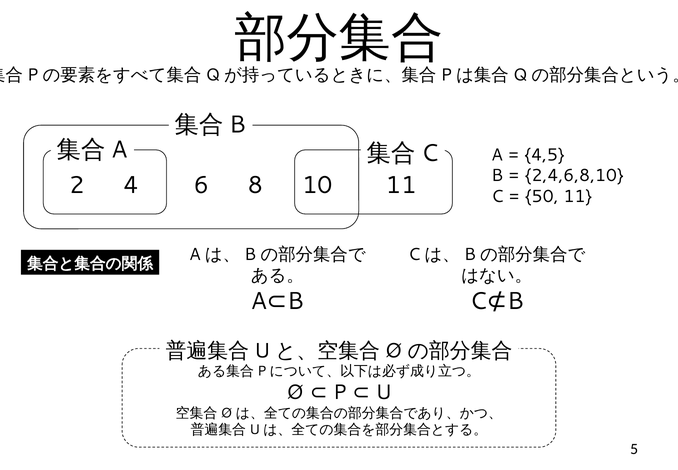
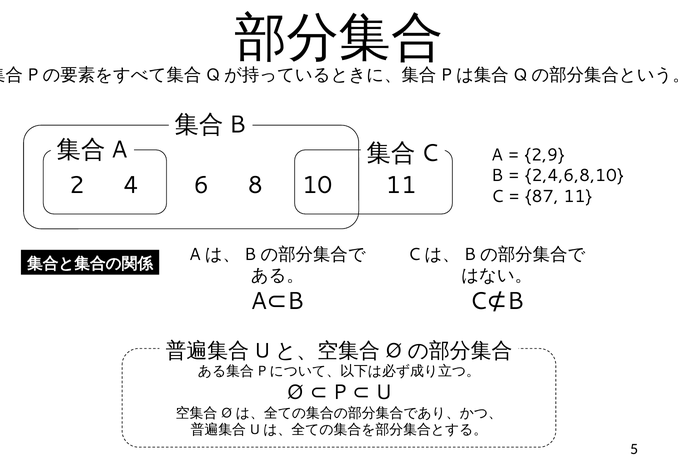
4,5: 4,5 -> 2,9 (545, 155)
50: 50 -> 87 (542, 196)
